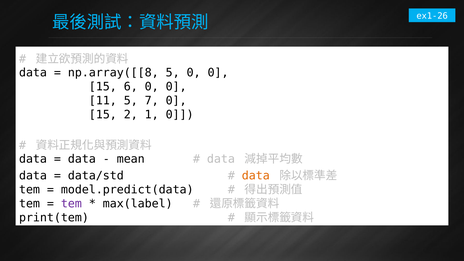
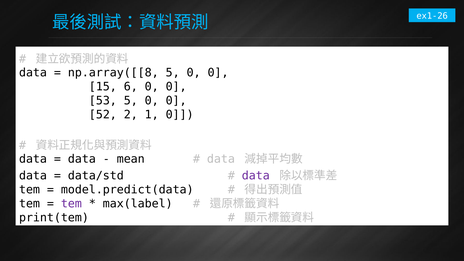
11: 11 -> 53 (103, 101)
7: 7 -> 0 (152, 101)
15: 15 -> 52 (103, 115)
data colour: orange -> purple (256, 176)
